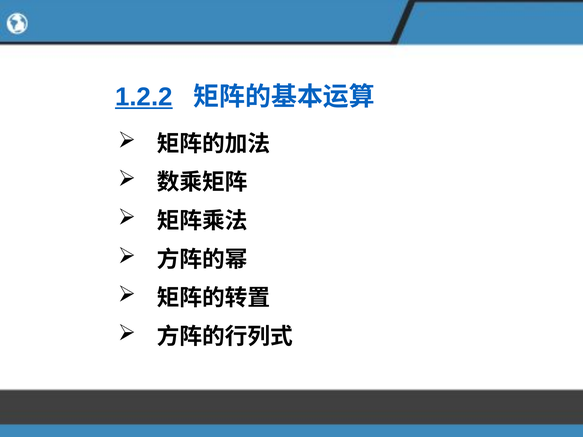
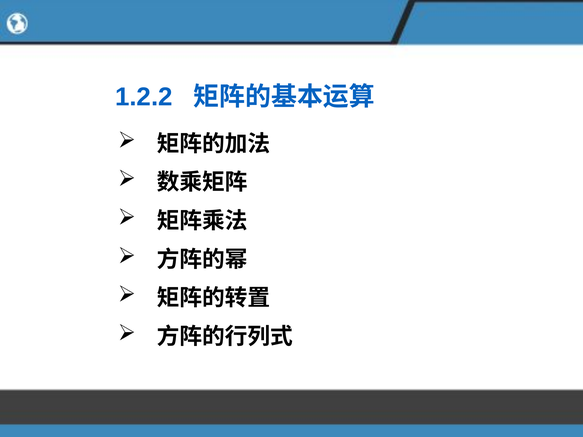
1.2.2 underline: present -> none (144, 97)
